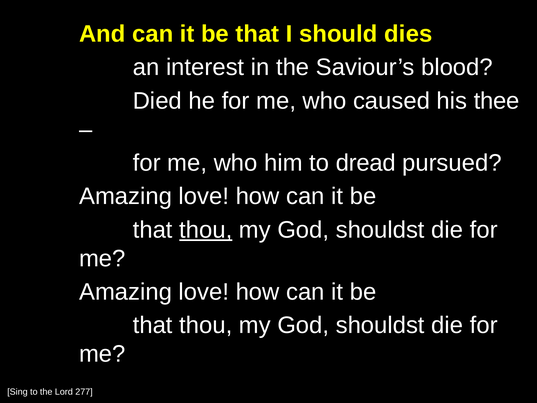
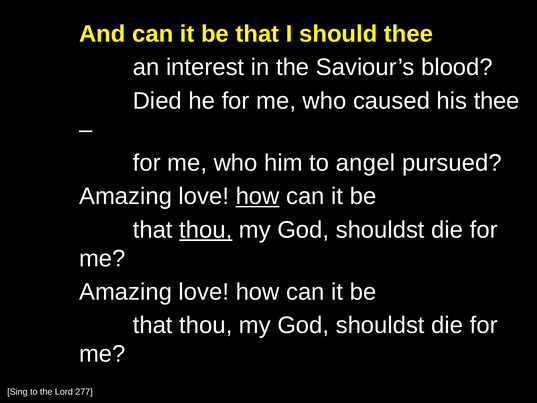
should dies: dies -> thee (408, 34)
dread: dread -> angel (365, 163)
how underline: none -> present (258, 196)
